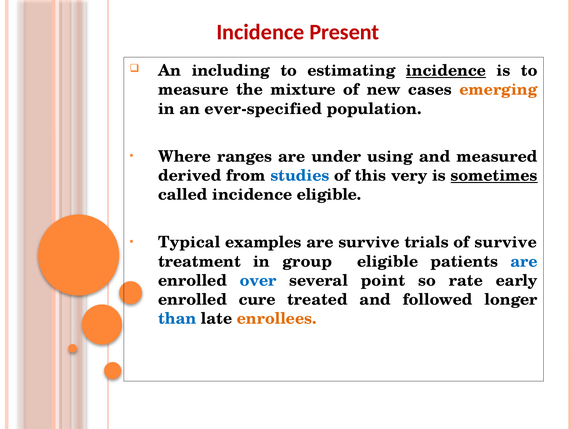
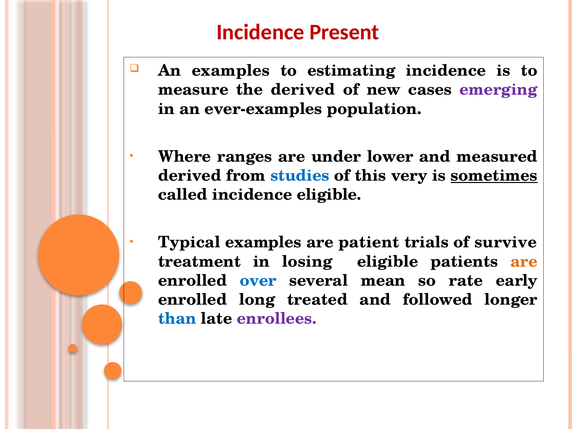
An including: including -> examples (231, 71)
incidence underline: present -> none (446, 71)
the mixture: mixture -> derived (303, 90)
emerging colour: orange -> purple (499, 90)
ever-specified: ever-specified -> ever-examples (263, 109)
using: using -> lower (390, 157)
are survive: survive -> patient (369, 242)
group: group -> losing (307, 261)
are colour: blue -> orange (524, 261)
point: point -> mean (383, 281)
cure: cure -> long (257, 300)
enrollees colour: orange -> purple (277, 319)
